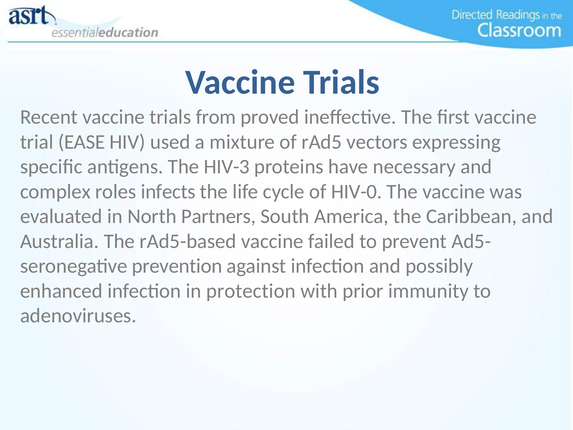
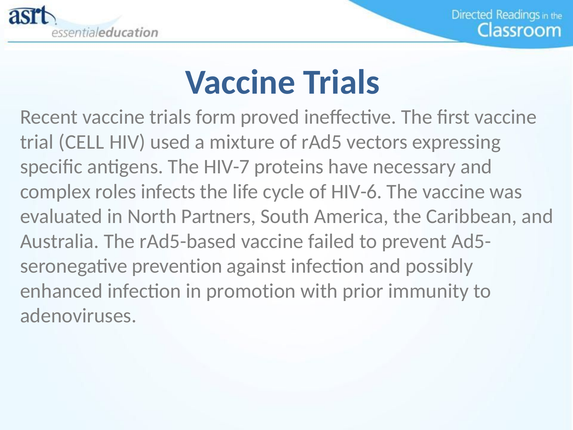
from: from -> form (216, 117)
EASE: EASE -> CELL (81, 142)
HIV-3: HIV-3 -> HIV-7 (227, 167)
HIV-0: HIV-0 -> HIV-6 (357, 191)
protection: protection -> promotion (251, 291)
